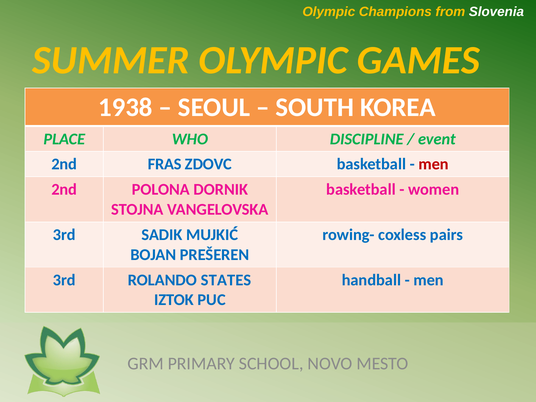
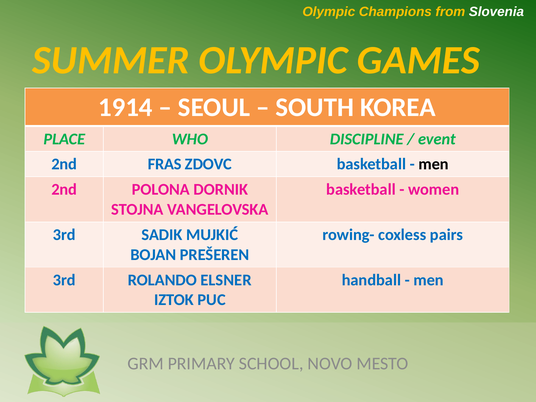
1938: 1938 -> 1914 (125, 107)
men colour: red -> black (434, 164)
STATES: STATES -> ELSNER (226, 280)
